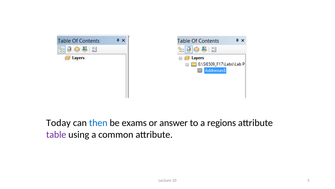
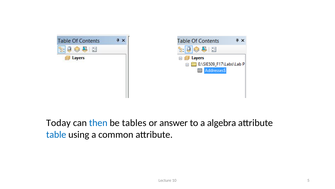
exams: exams -> tables (134, 123)
regions: regions -> algebra (222, 123)
table colour: purple -> blue (56, 134)
